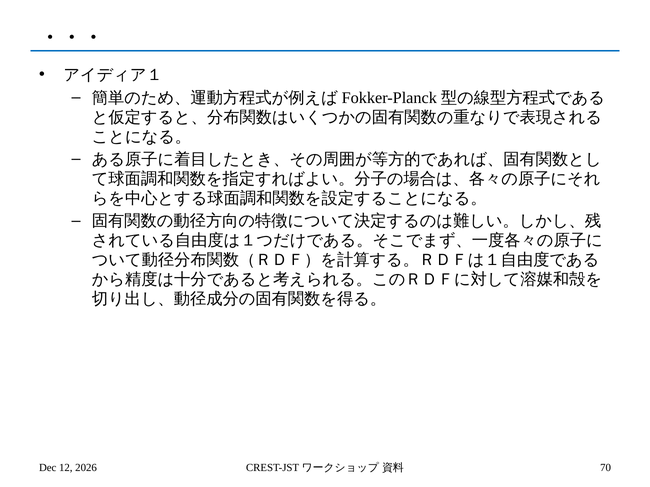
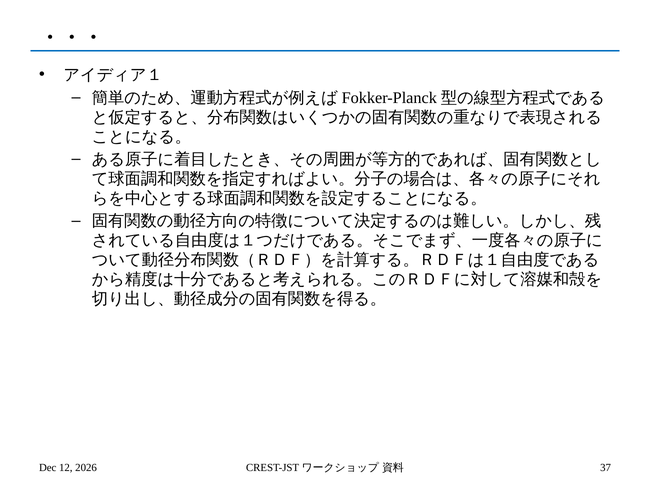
70: 70 -> 37 (606, 468)
